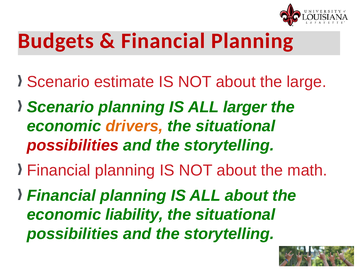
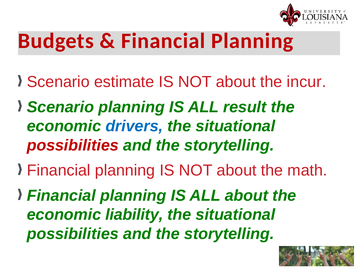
large: large -> incur (306, 82)
larger: larger -> result (245, 107)
drivers colour: orange -> blue (134, 126)
